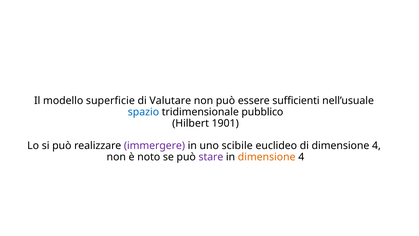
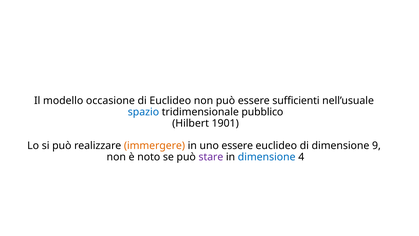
superficie: superficie -> occasione (110, 100)
di Valutare: Valutare -> Euclideo (170, 100)
immergere colour: purple -> orange (154, 146)
uno scibile: scibile -> essere (237, 146)
di dimensione 4: 4 -> 9 (376, 146)
dimensione colour: orange -> blue (267, 157)
